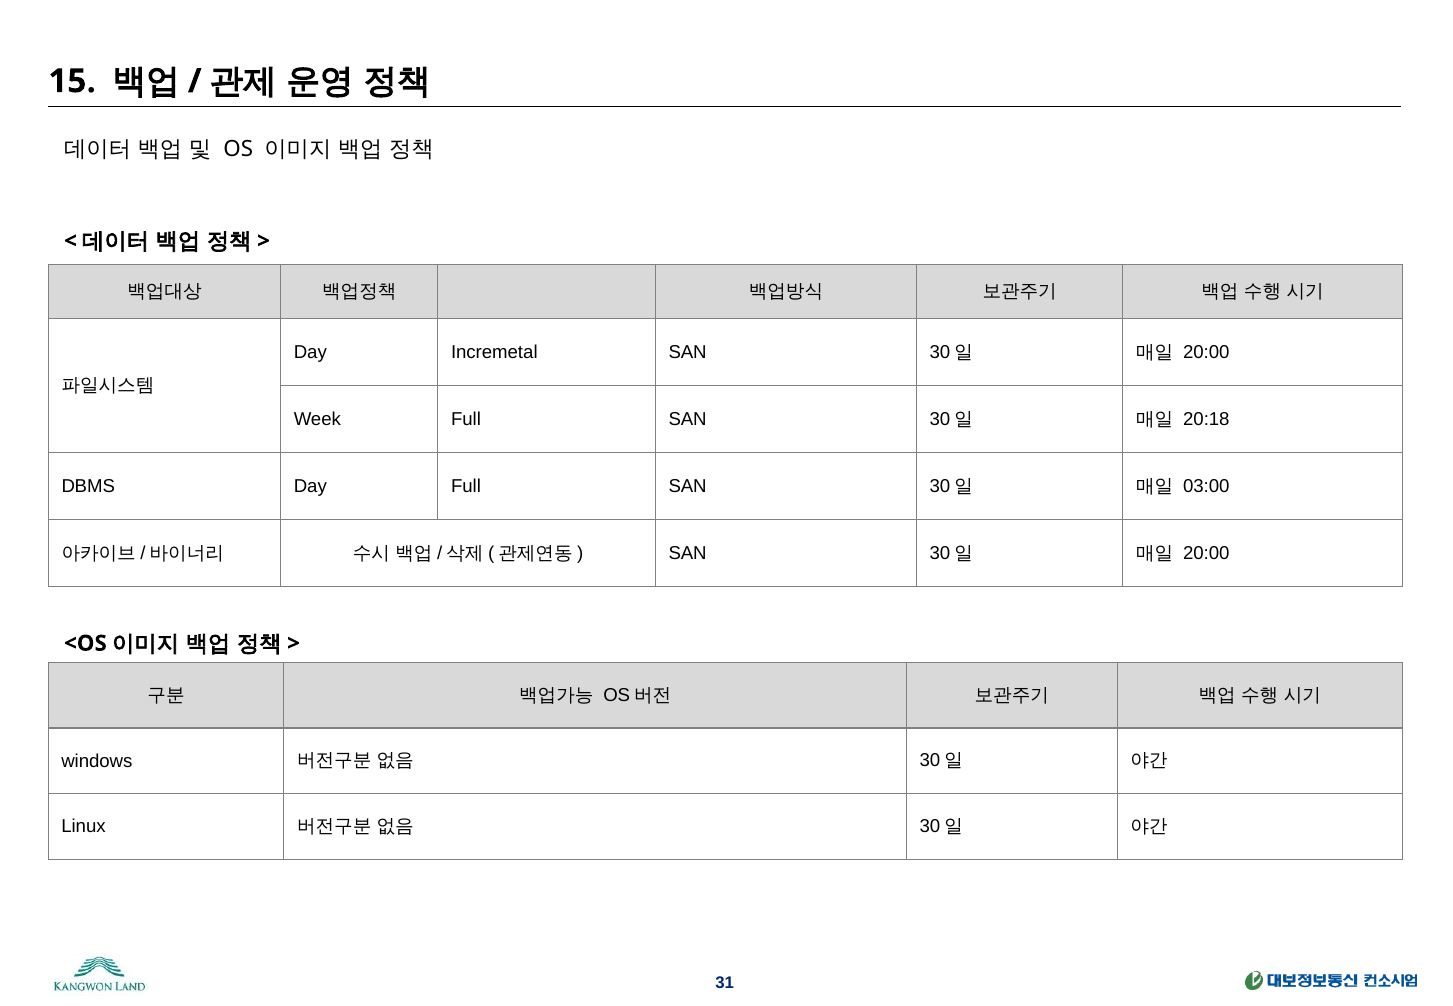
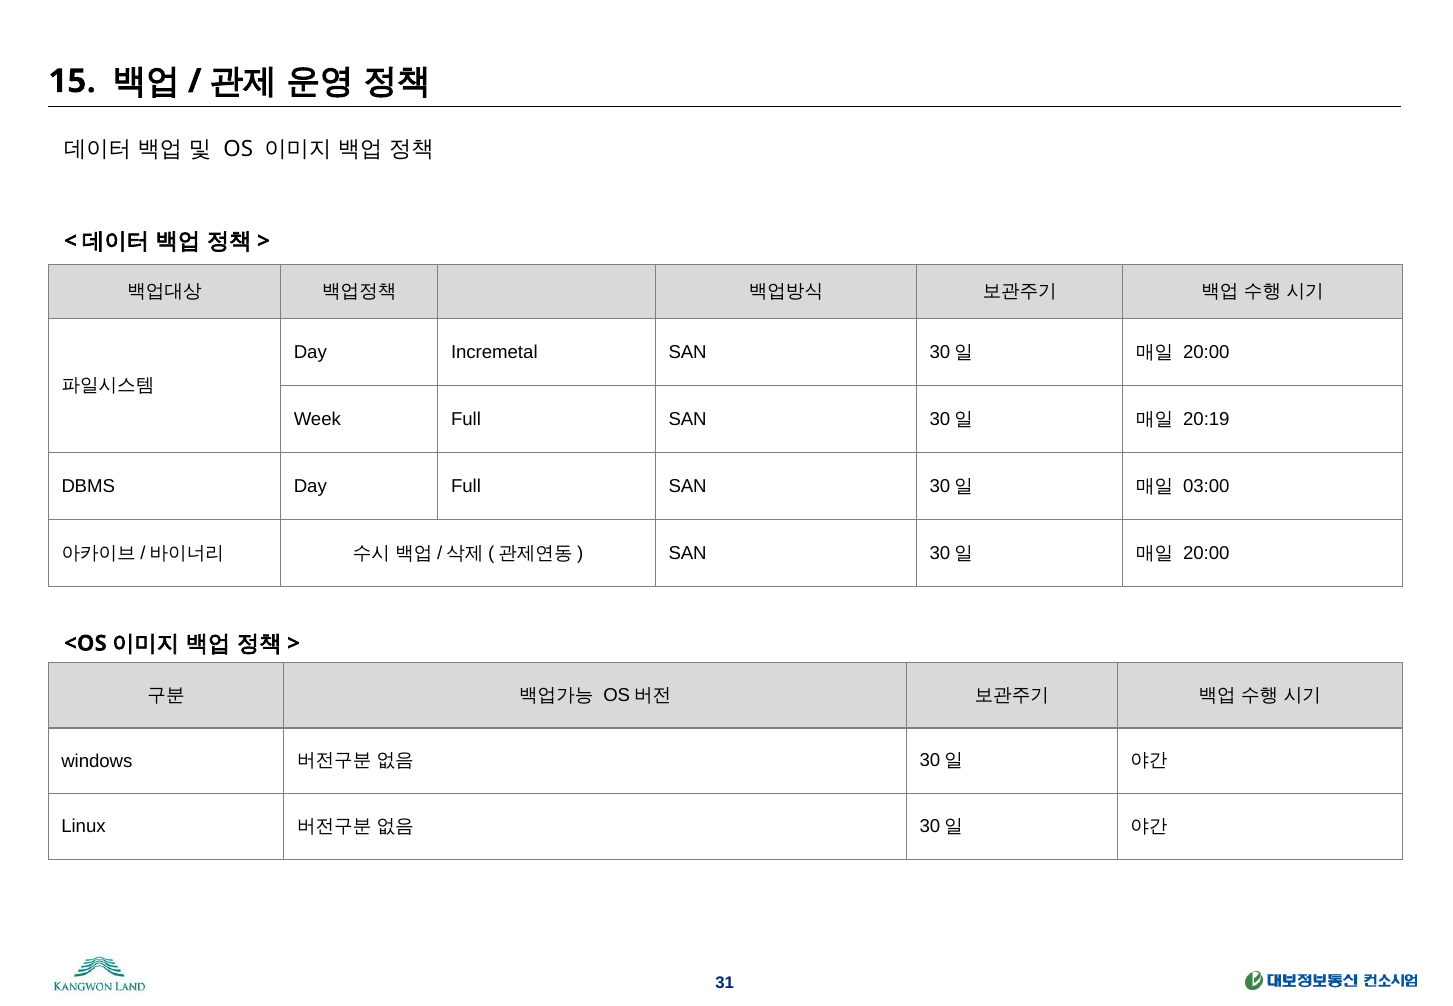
20:18: 20:18 -> 20:19 (1206, 419)
